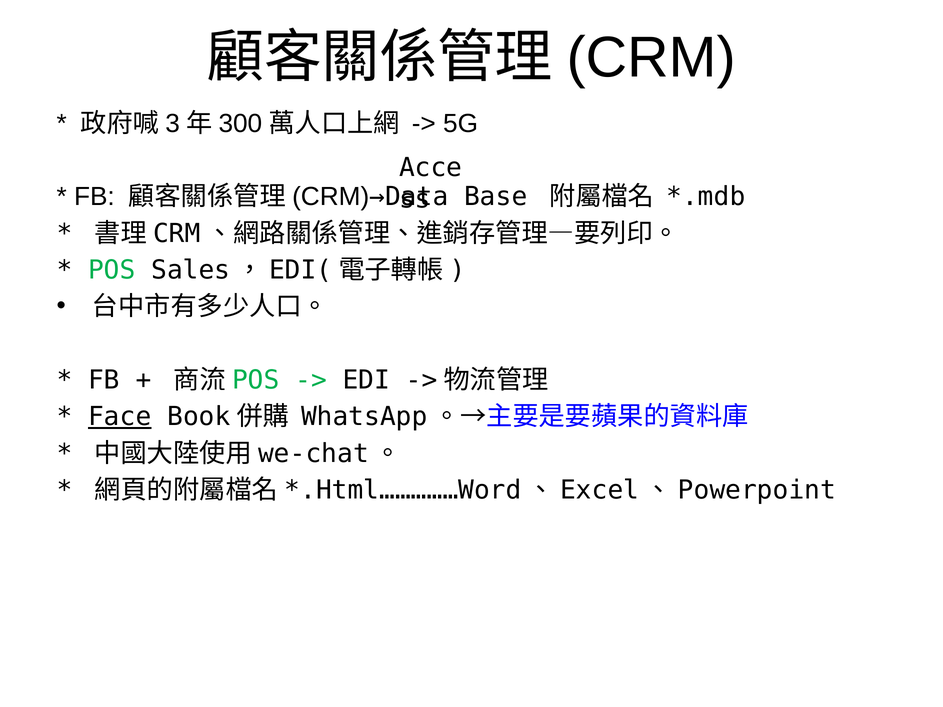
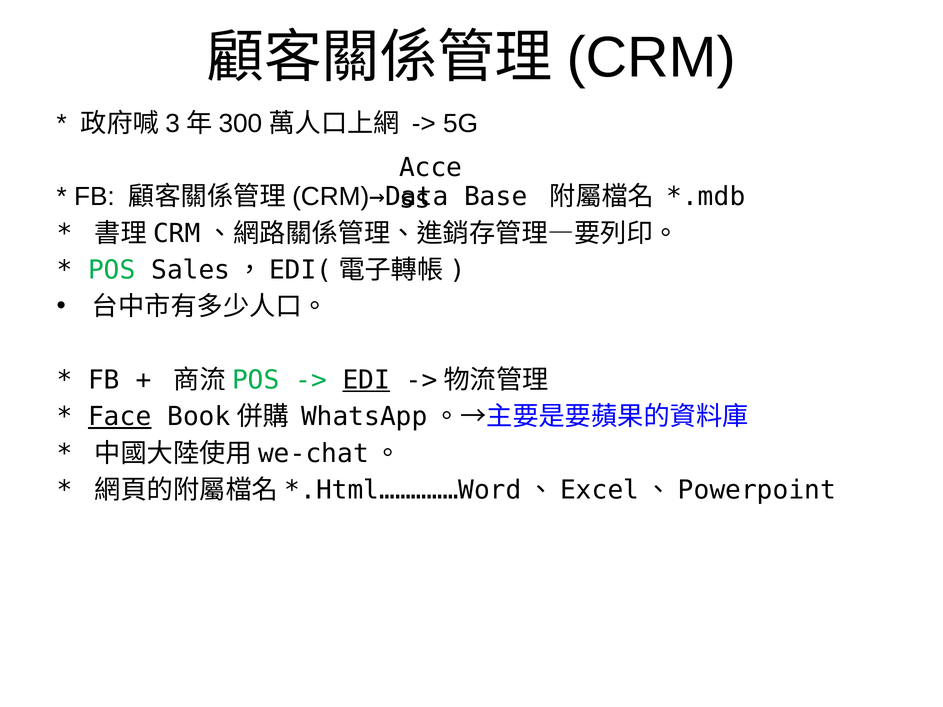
EDI underline: none -> present (366, 380)
